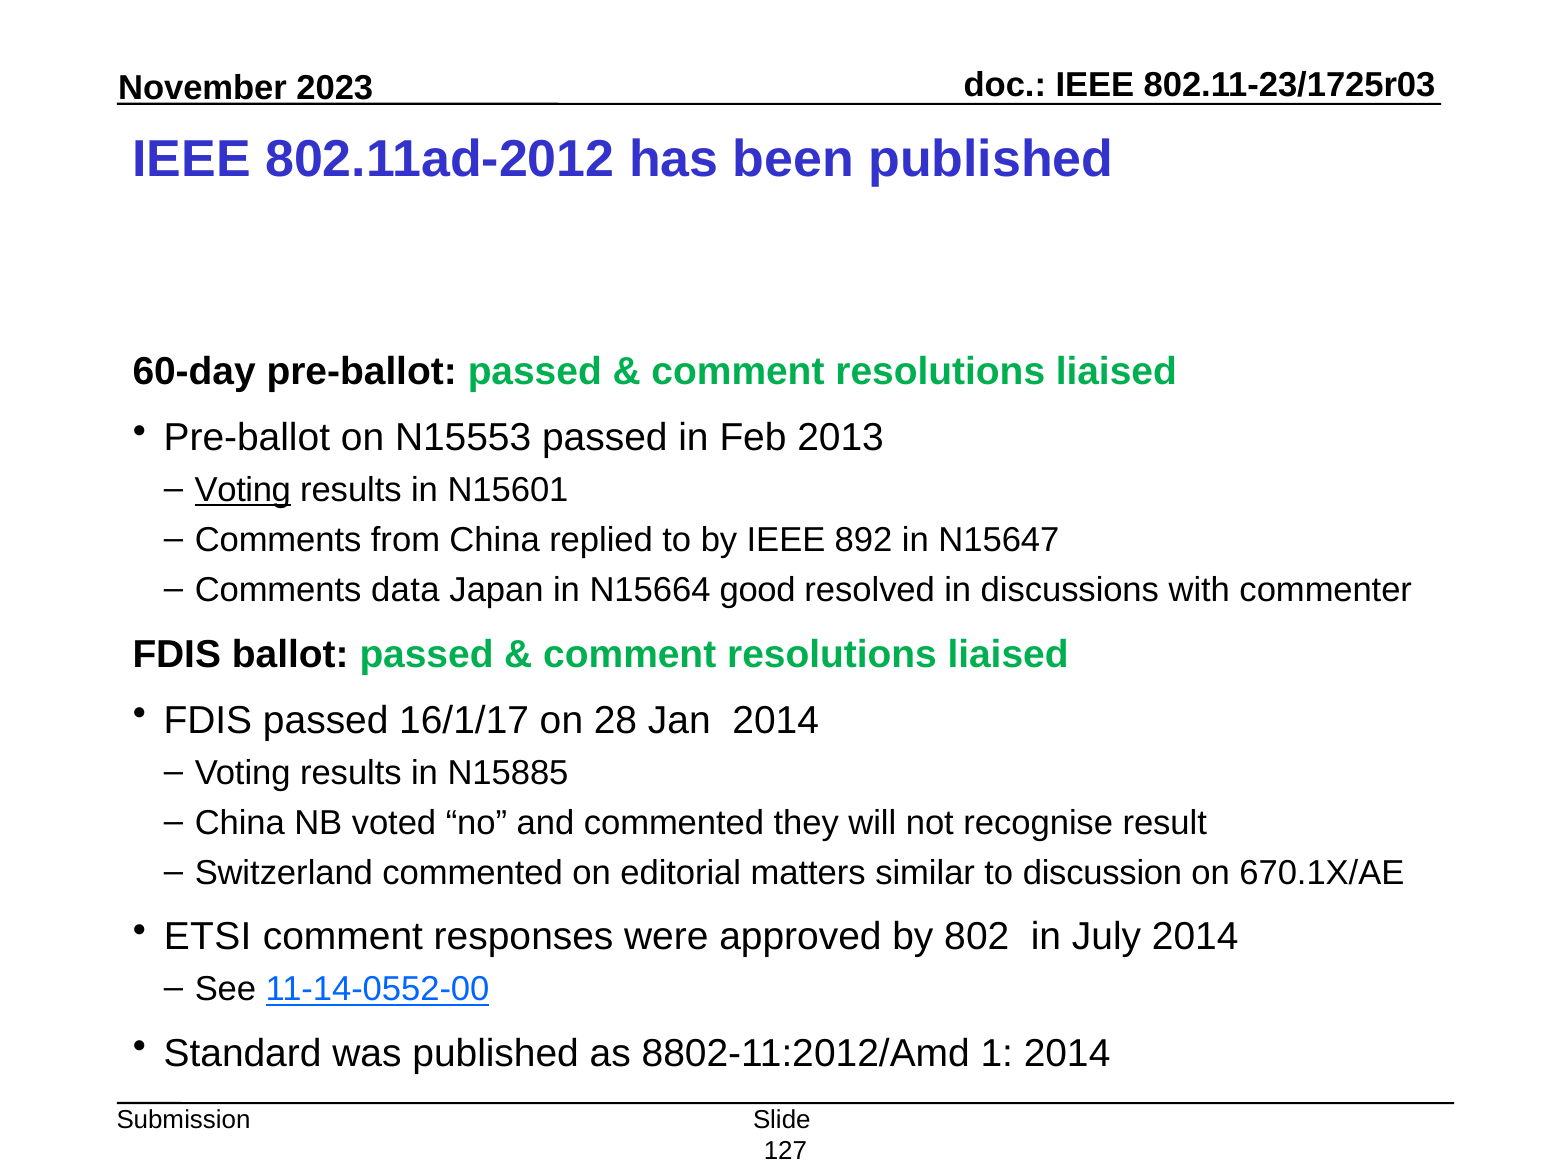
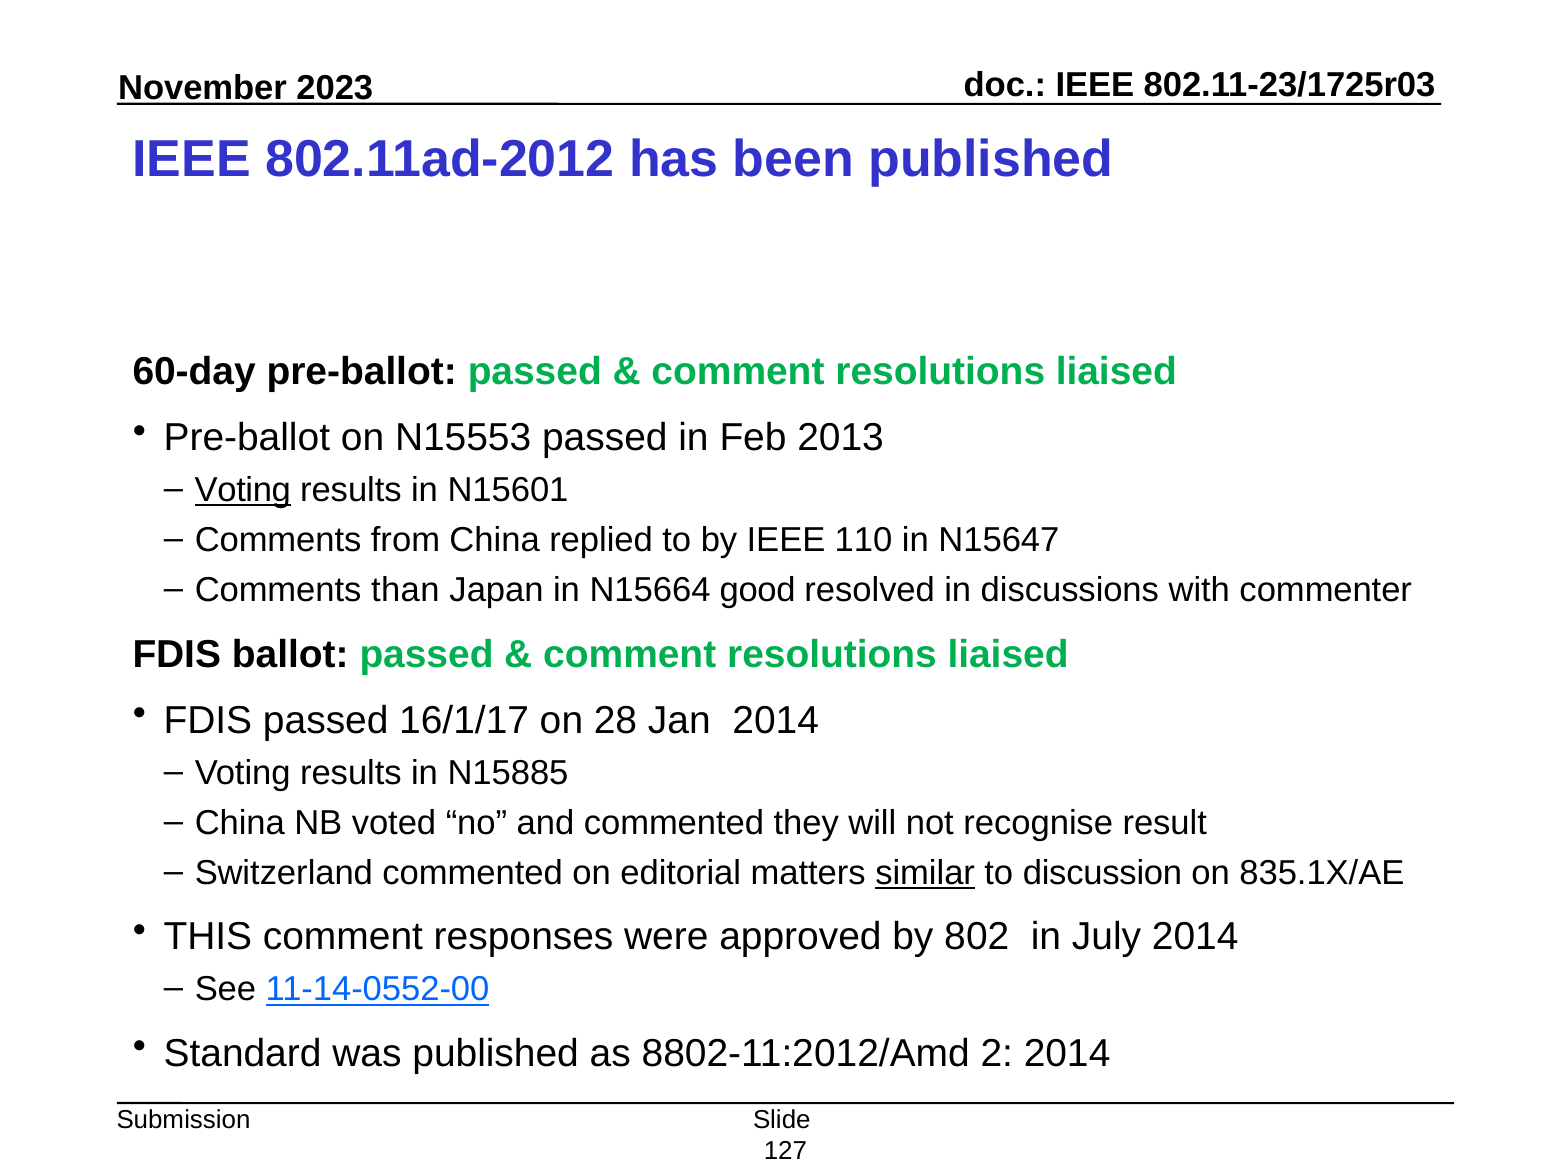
892: 892 -> 110 (864, 540)
data: data -> than (405, 591)
similar underline: none -> present (925, 874)
670.1X/AE: 670.1X/AE -> 835.1X/AE (1322, 874)
ETSI: ETSI -> THIS (208, 938)
1: 1 -> 2 (997, 1054)
